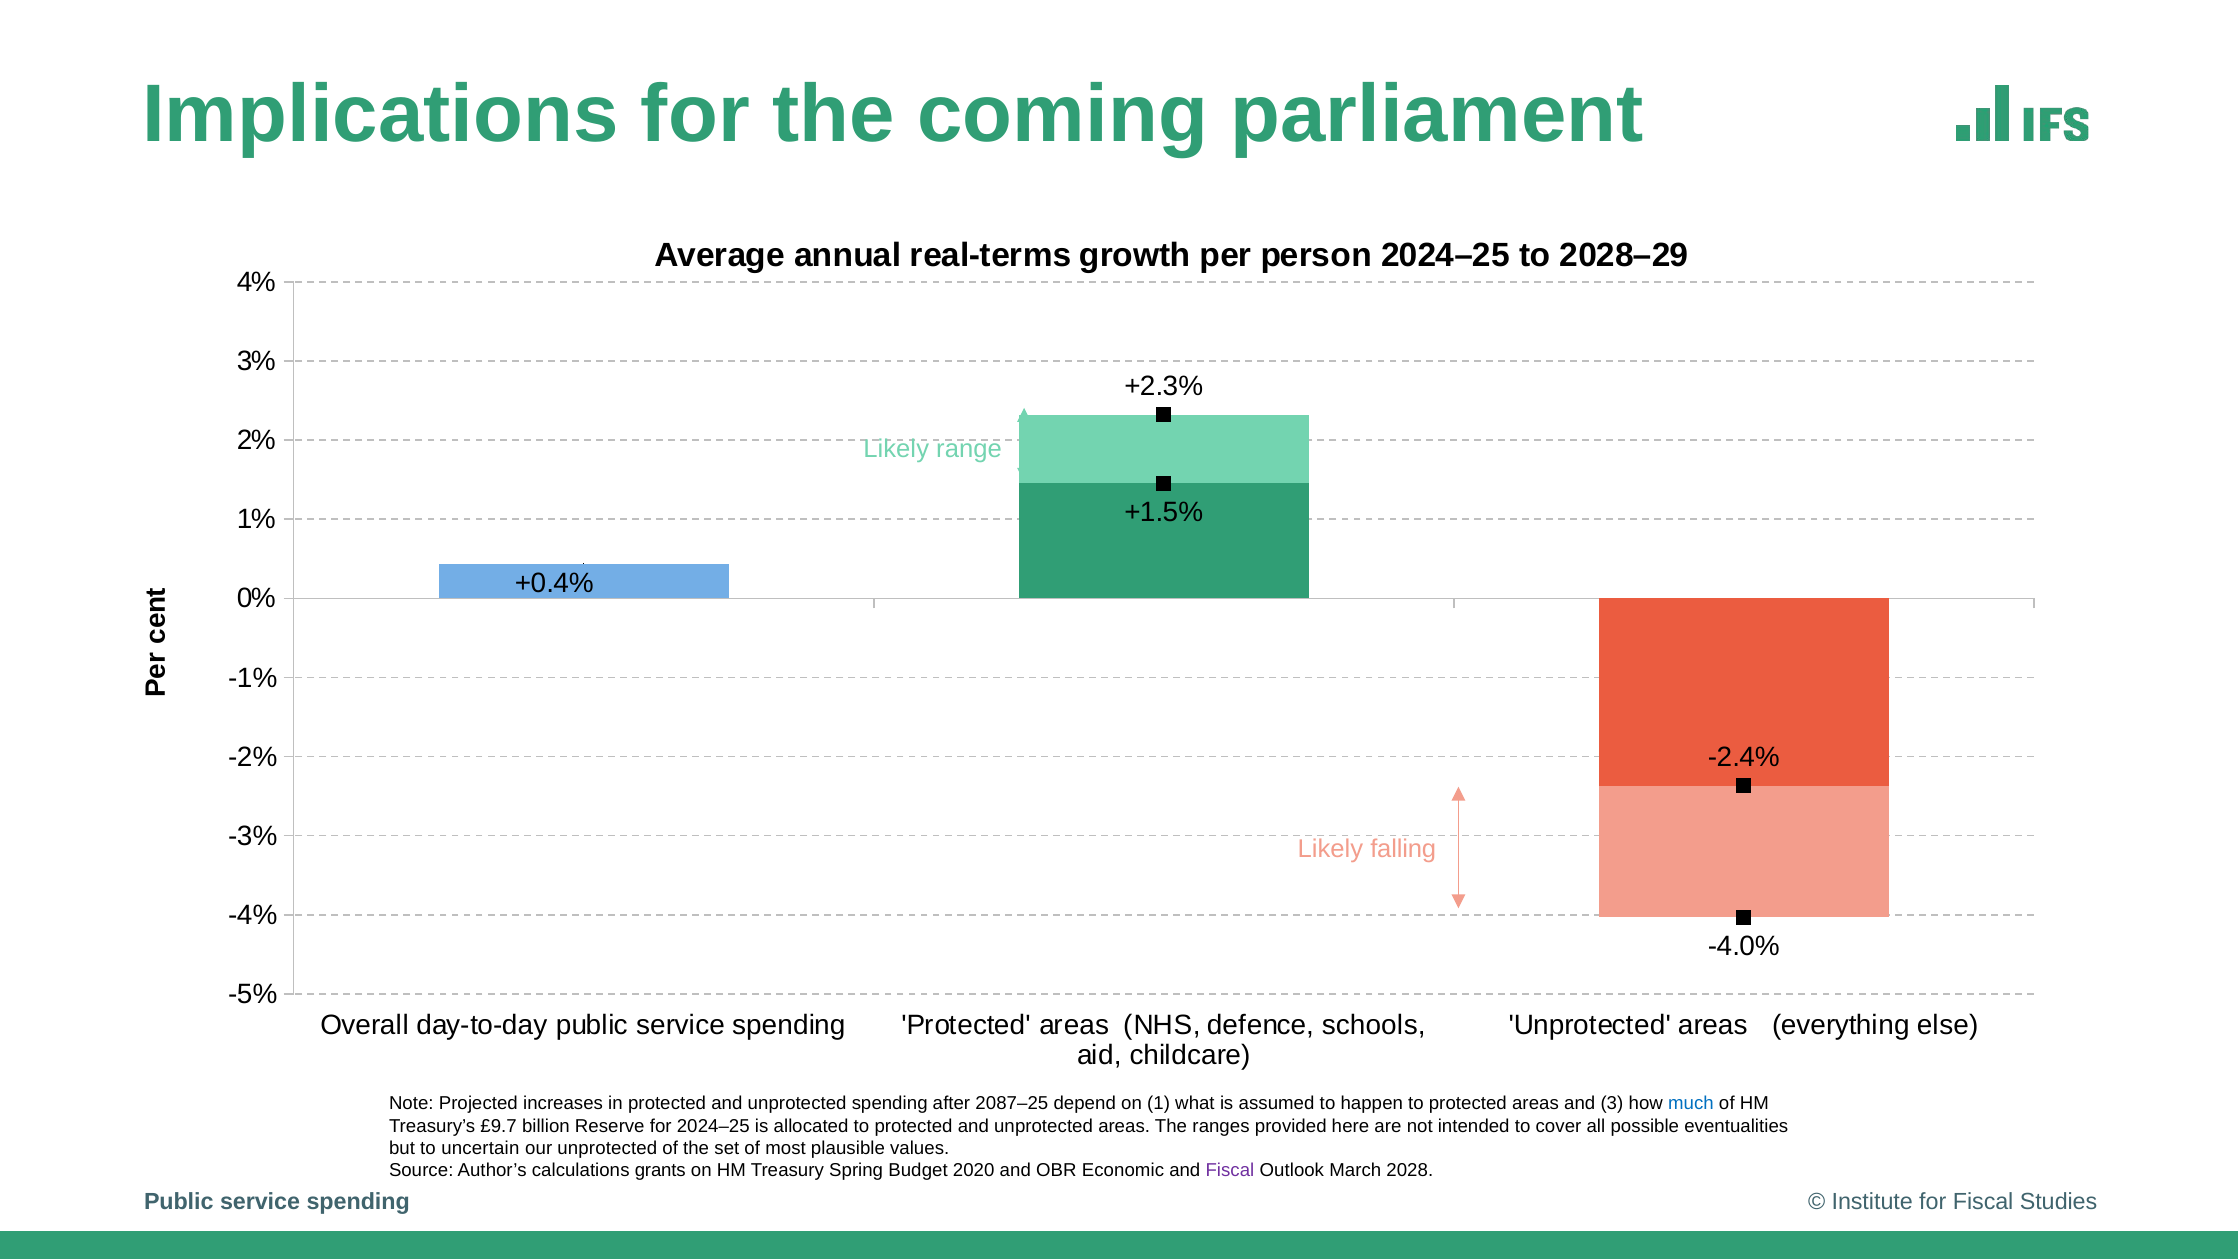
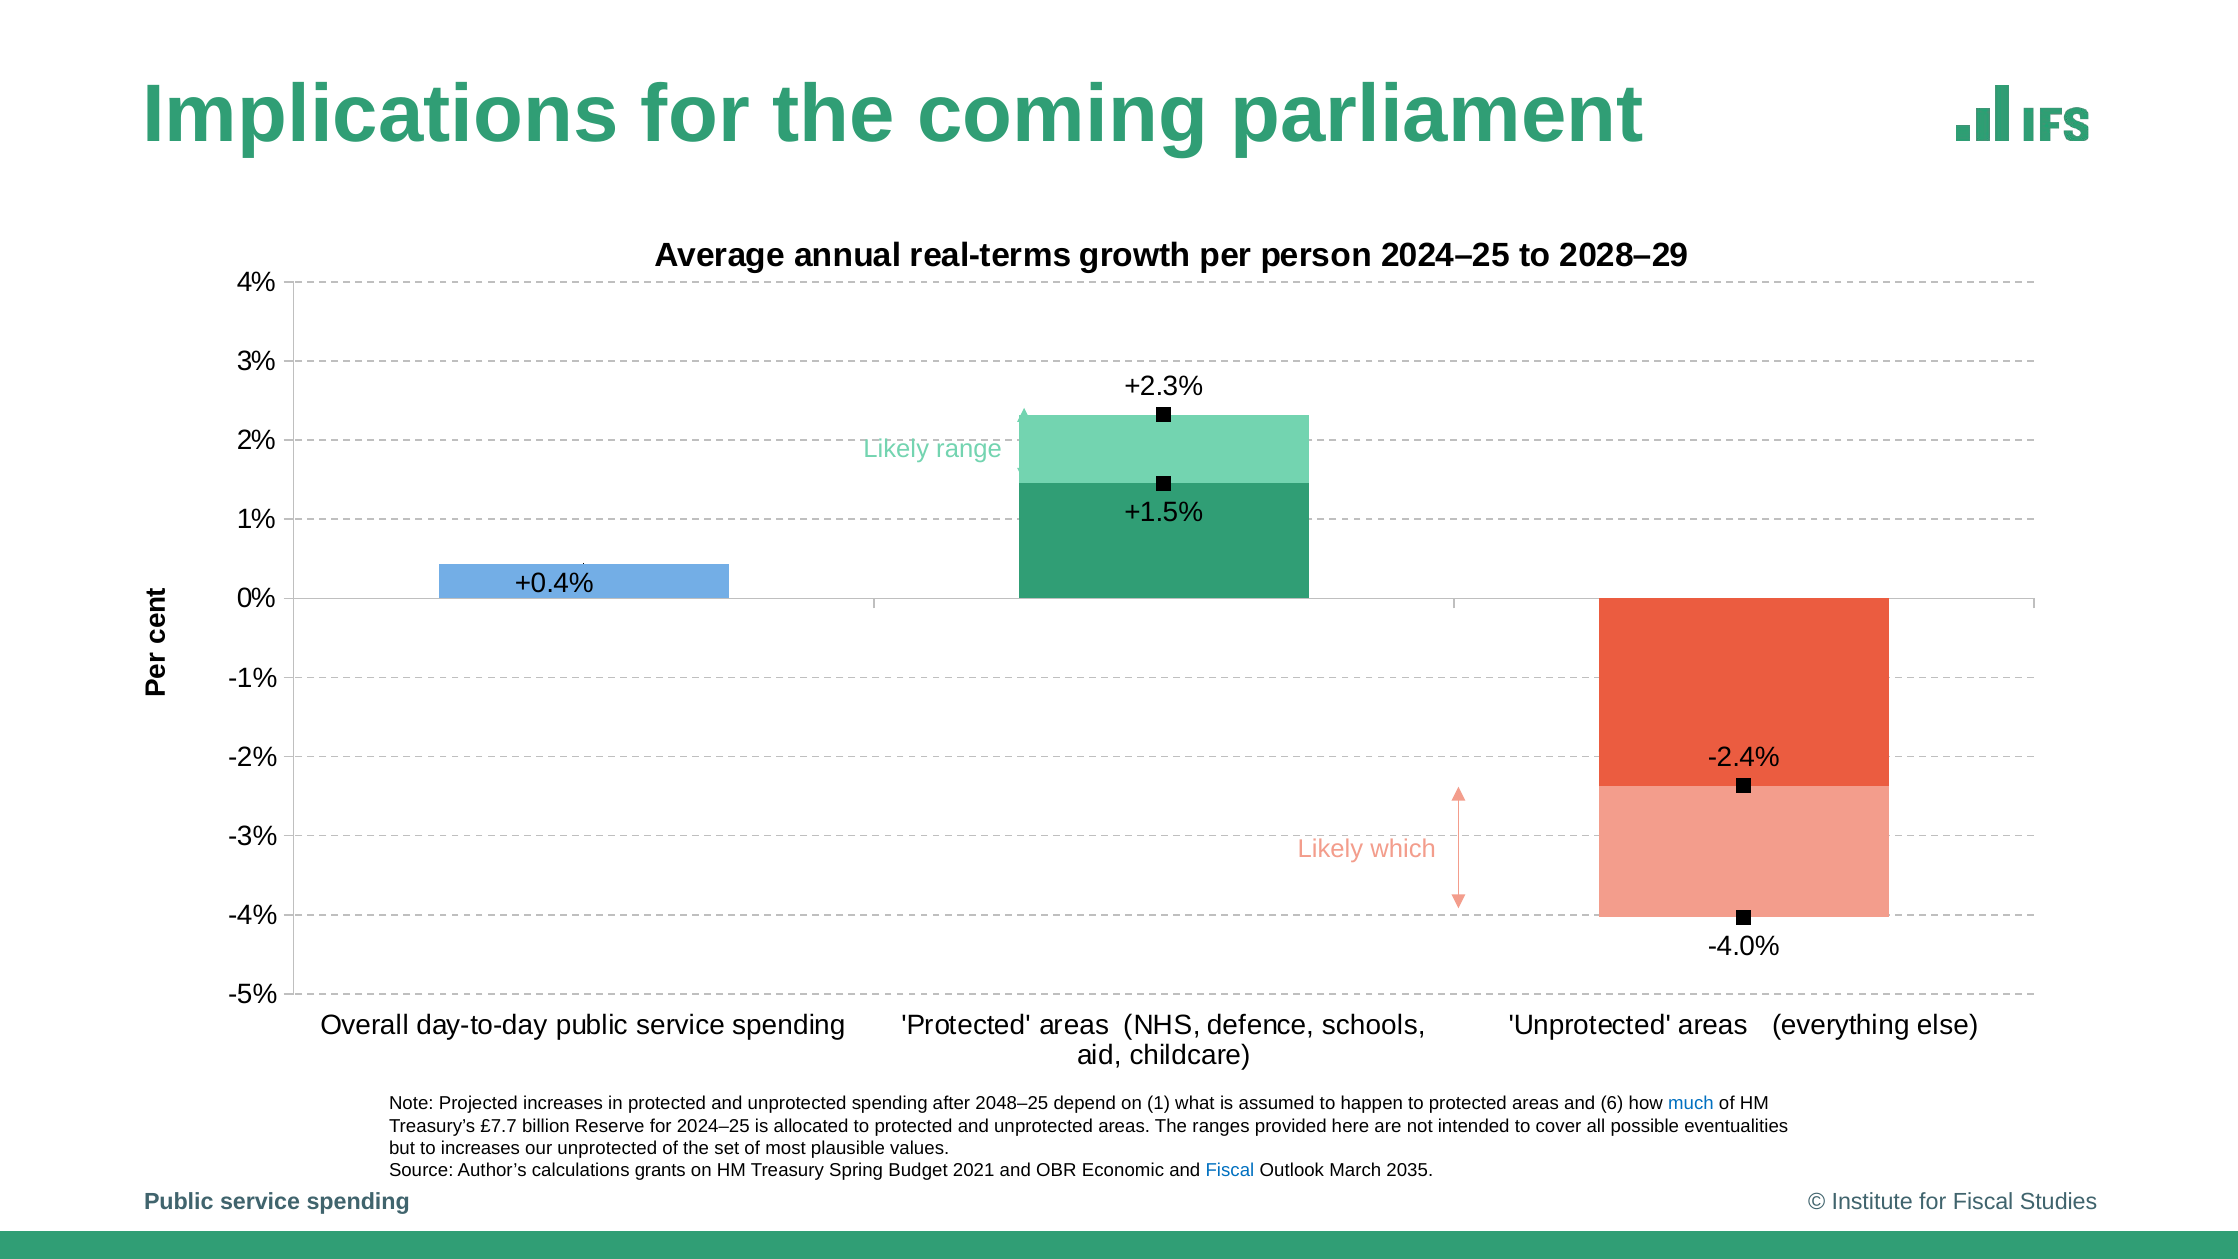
falling: falling -> which (1403, 849)
2087–25: 2087–25 -> 2048–25 (1012, 1104)
3: 3 -> 6 (1612, 1104)
£9.7: £9.7 -> £7.7 (499, 1126)
to uncertain: uncertain -> increases (480, 1148)
2020: 2020 -> 2021 (974, 1171)
Fiscal colour: purple -> blue (1230, 1171)
2028: 2028 -> 2035 (1410, 1171)
